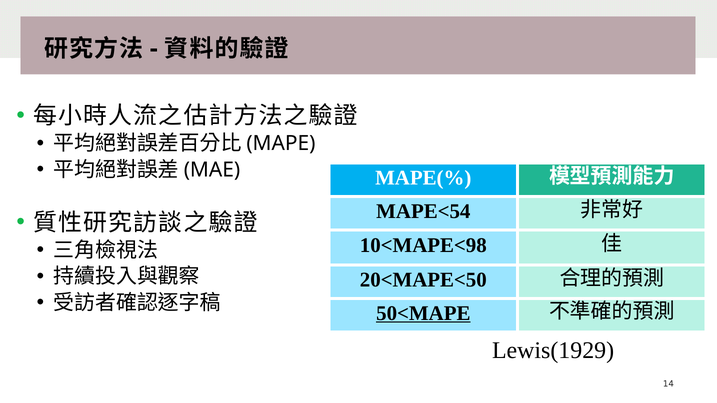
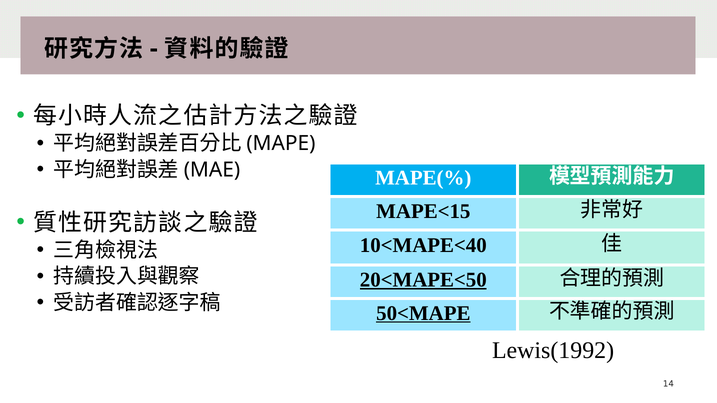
MAPE<54: MAPE<54 -> MAPE<15 (423, 211)
10<MAPE<98: 10<MAPE<98 -> 10<MAPE<40 (423, 246)
20<MAPE<50 underline: none -> present (423, 280)
Lewis(1929: Lewis(1929 -> Lewis(1992 (553, 351)
